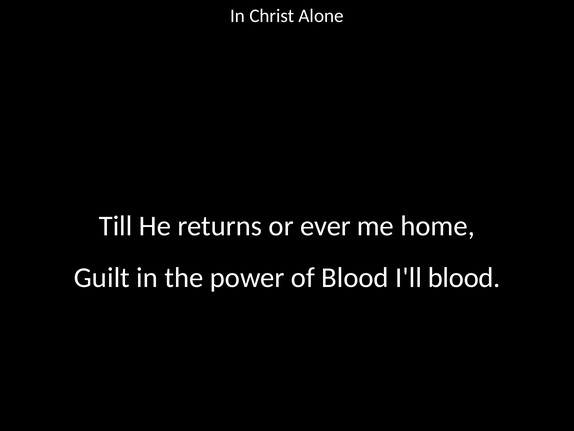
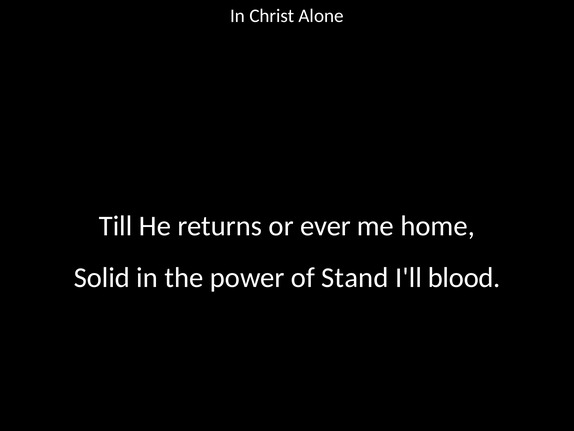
Guilt: Guilt -> Solid (102, 278)
of Blood: Blood -> Stand (355, 278)
